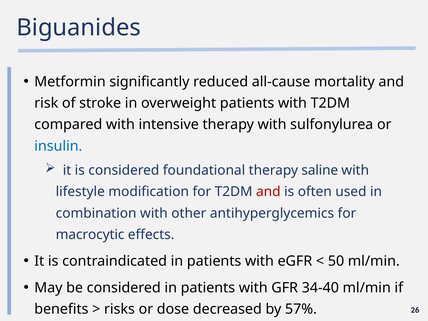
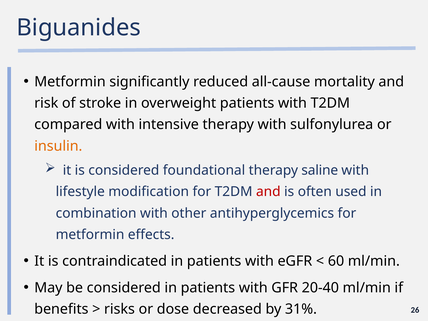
insulin colour: blue -> orange (58, 146)
macrocytic: macrocytic -> metformin (90, 235)
50: 50 -> 60 (336, 261)
34-40: 34-40 -> 20-40 (320, 288)
57%: 57% -> 31% (301, 309)
